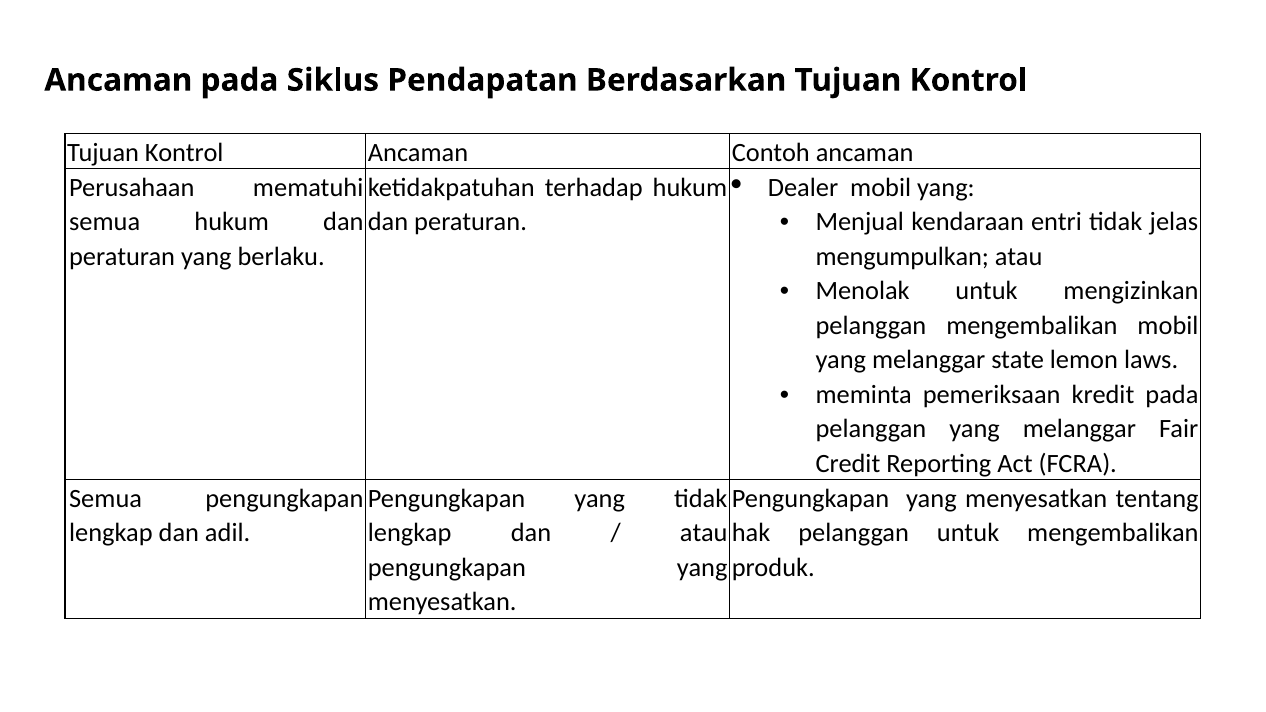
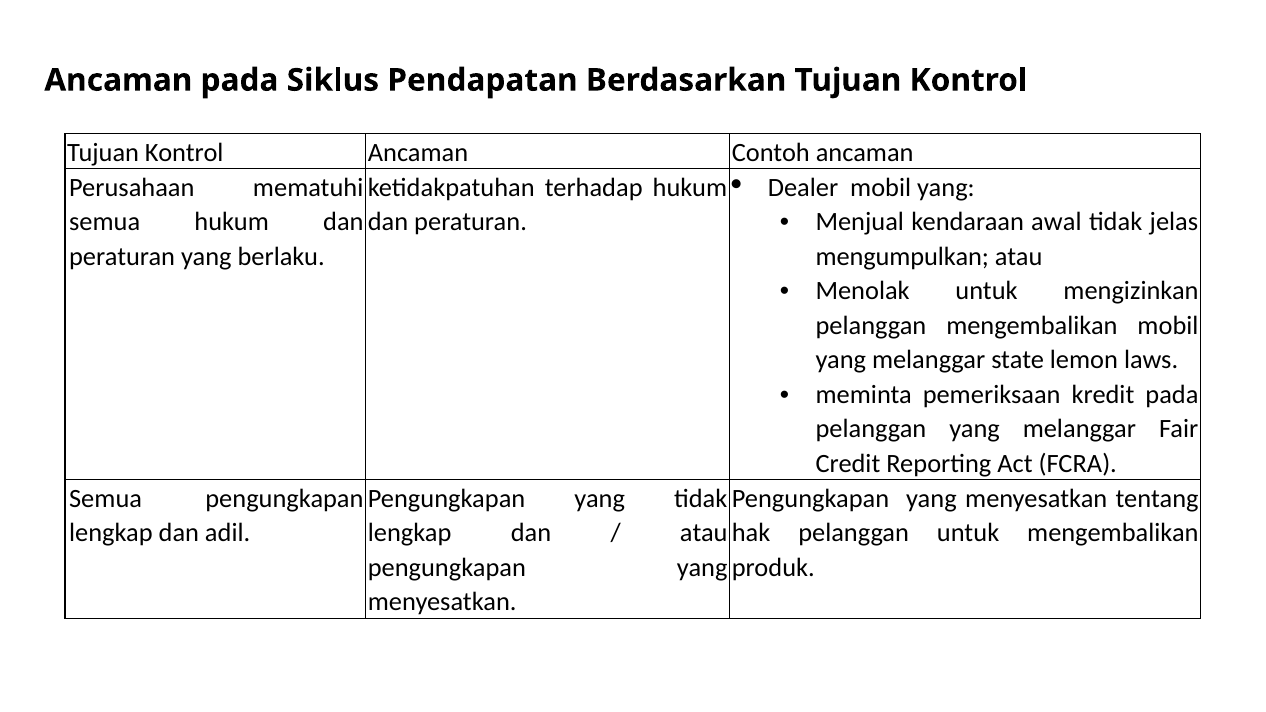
entri: entri -> awal (1056, 222)
